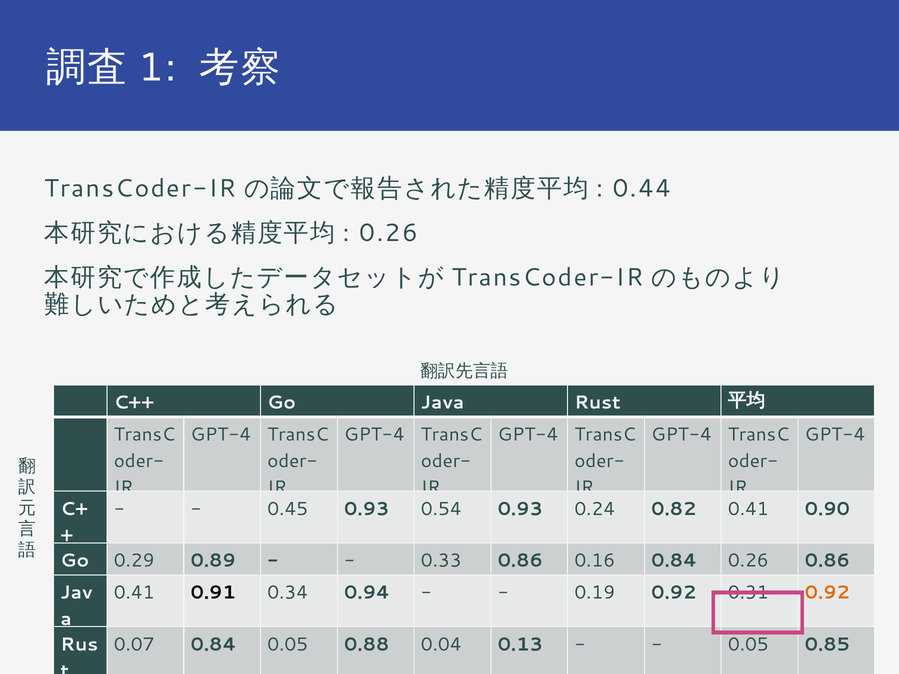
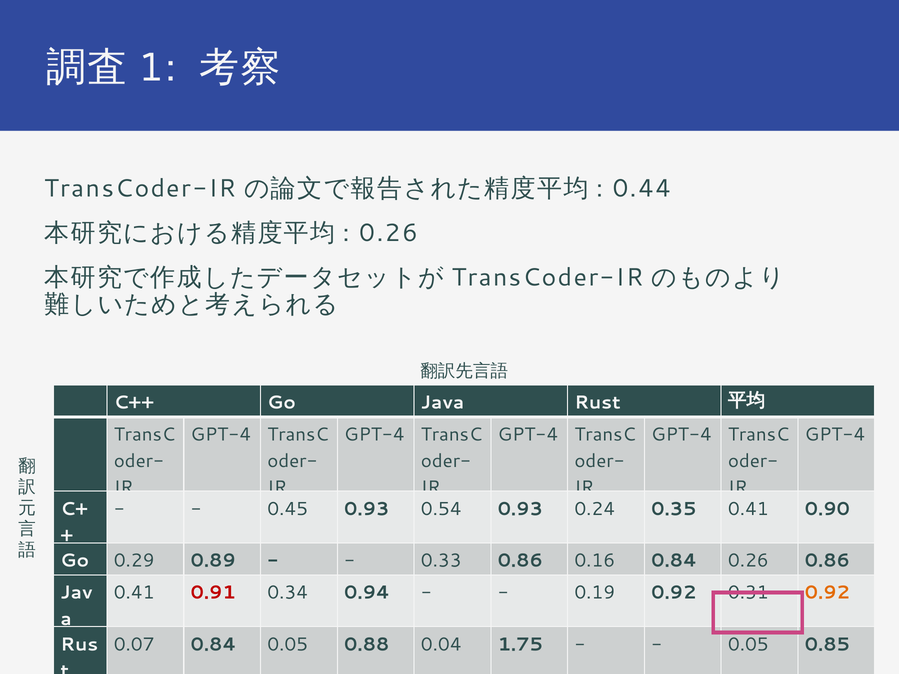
0.82: 0.82 -> 0.35 (674, 509)
0.91 colour: black -> red (213, 593)
0.13: 0.13 -> 1.75 (520, 645)
